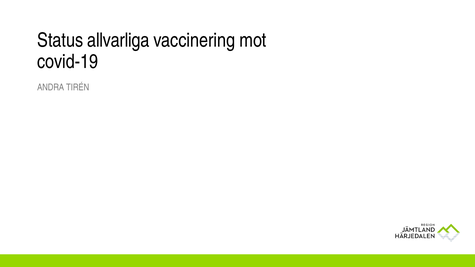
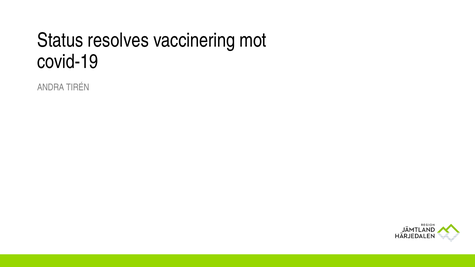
allvarliga: allvarliga -> resolves (118, 40)
